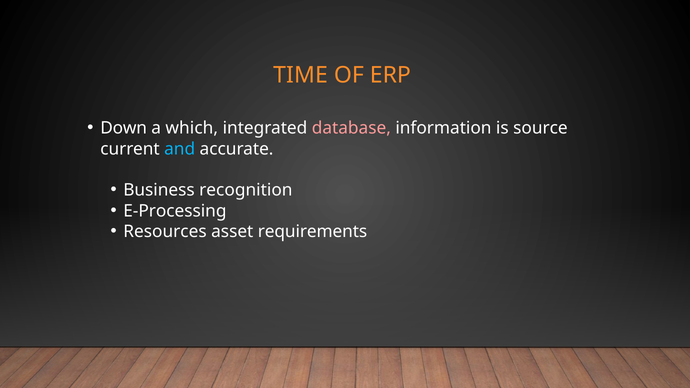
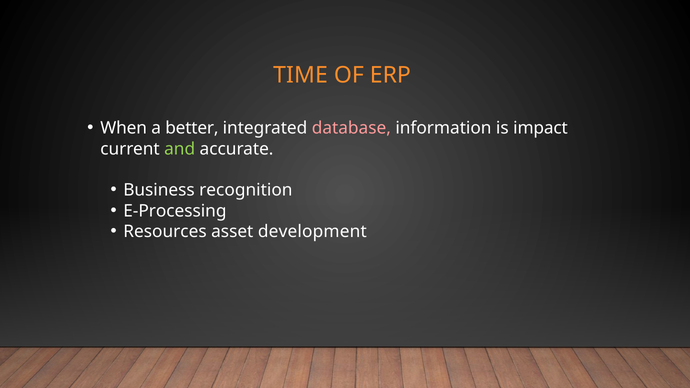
Down: Down -> When (124, 128)
which: which -> better (192, 128)
source: source -> impact (541, 128)
and colour: light blue -> light green (180, 149)
requirements: requirements -> development (312, 232)
